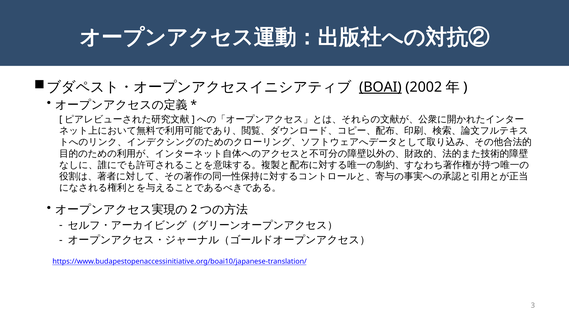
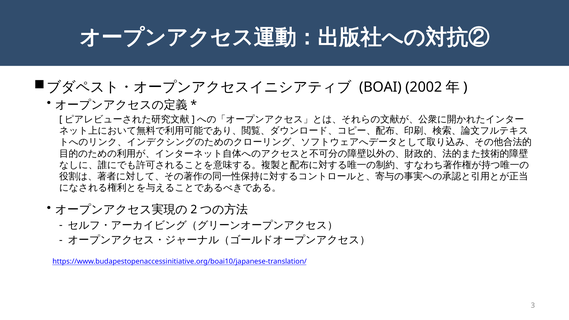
BOAI underline: present -> none (380, 87)
